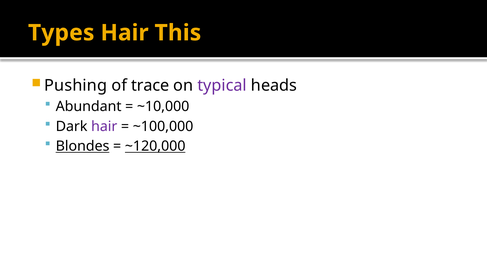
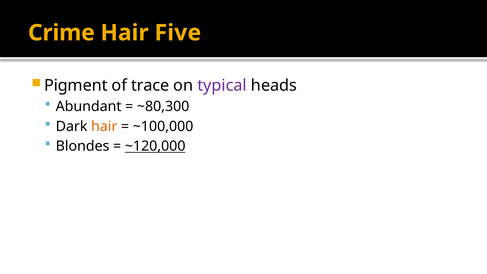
Types: Types -> Crime (61, 33)
This: This -> Five (178, 33)
Pushing: Pushing -> Pigment (76, 85)
~10,000: ~10,000 -> ~80,300 (163, 106)
hair colour: purple -> orange (104, 126)
Blondes underline: present -> none (83, 146)
